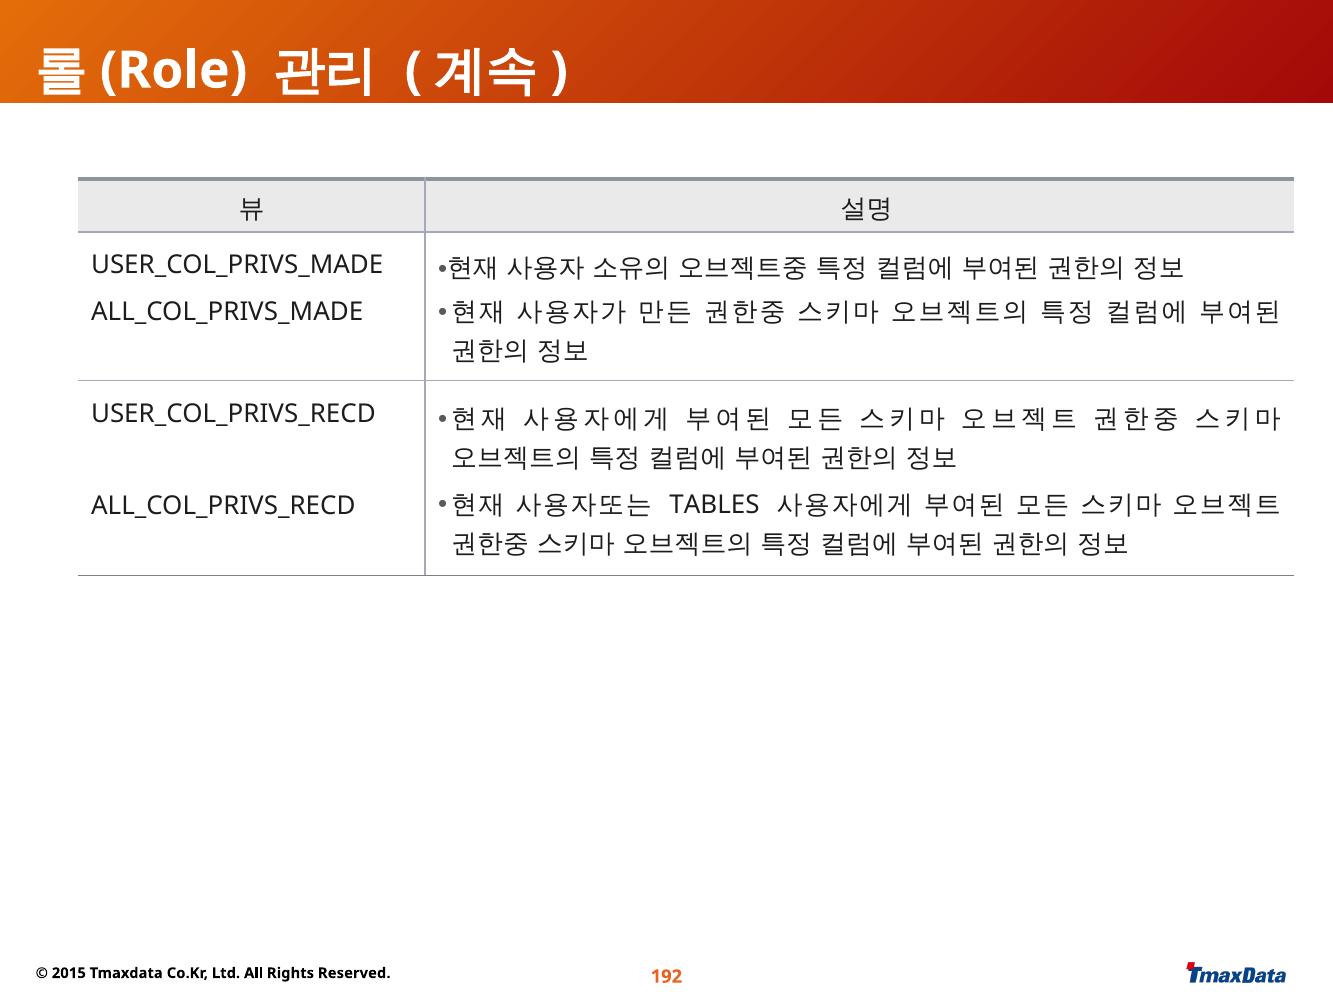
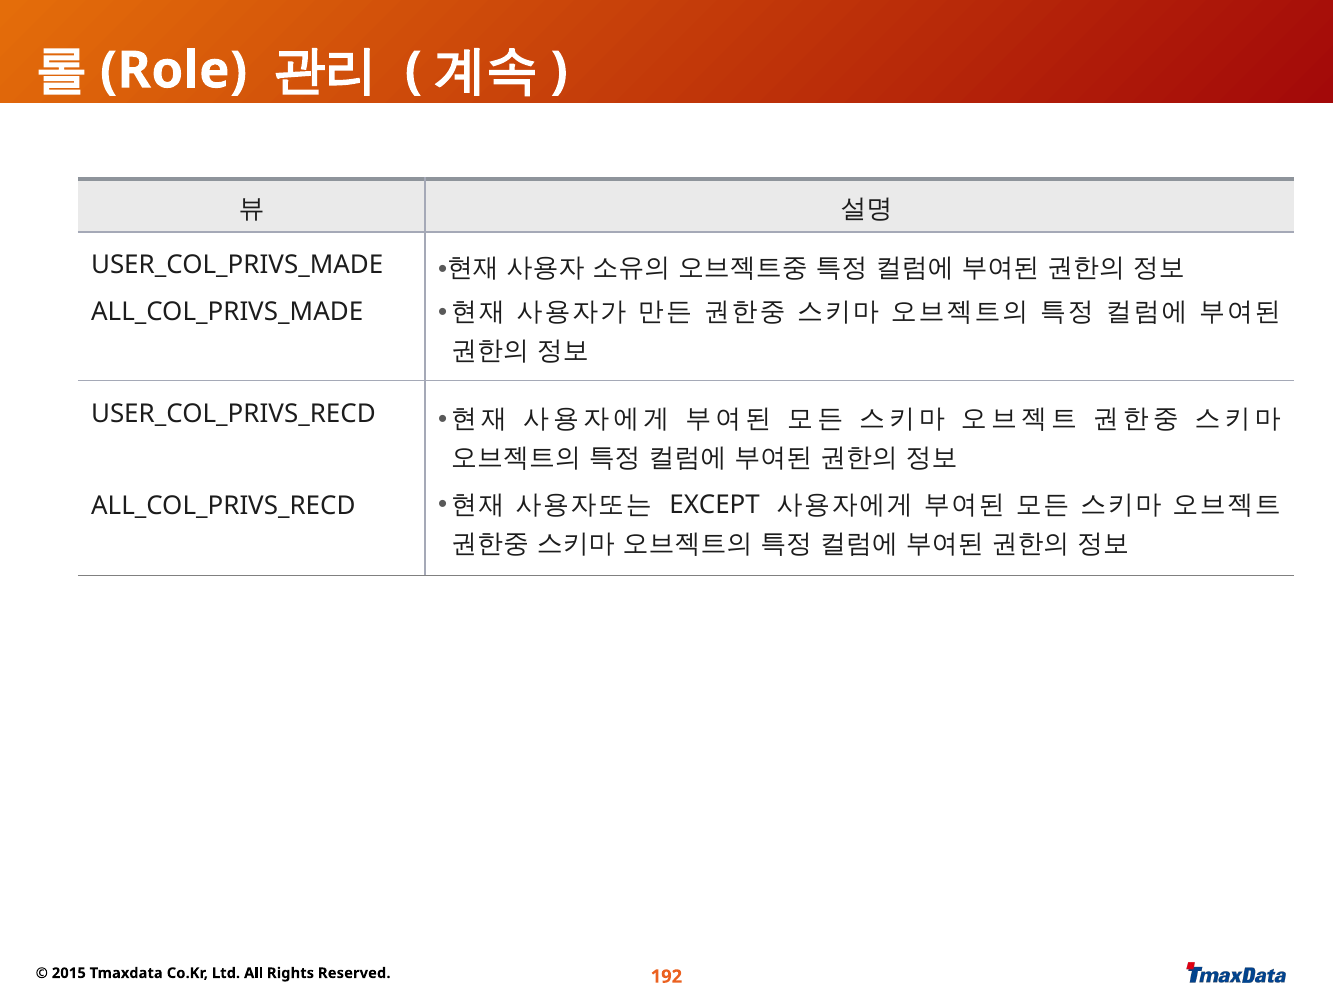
TABLES: TABLES -> EXCEPT (715, 505)
